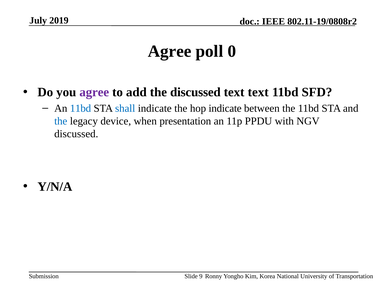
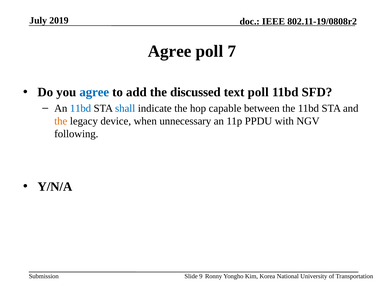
0: 0 -> 7 (232, 51)
agree colour: purple -> blue (94, 92)
text text: text -> poll (258, 92)
hop indicate: indicate -> capable (225, 108)
the colour: blue -> orange (61, 121)
presentation: presentation -> unnecessary (185, 121)
discussed: discussed -> following (76, 134)
